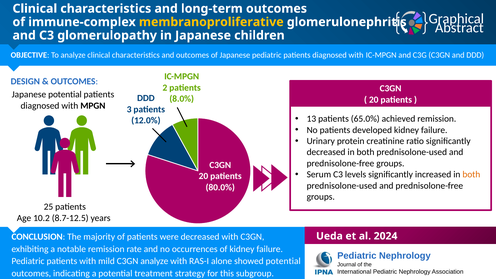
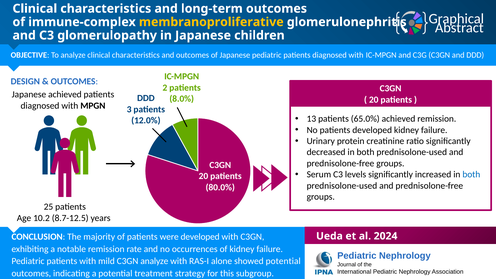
Japanese potential: potential -> achieved (65, 94)
both colour: orange -> blue (471, 175)
were decreased: decreased -> developed (200, 237)
